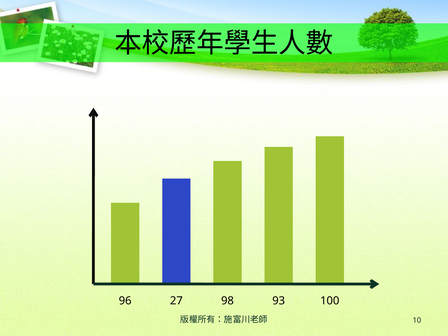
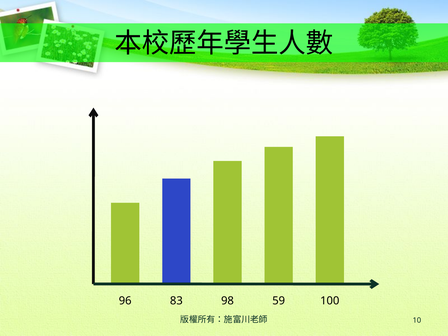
27: 27 -> 83 (176, 301)
93: 93 -> 59 (279, 301)
